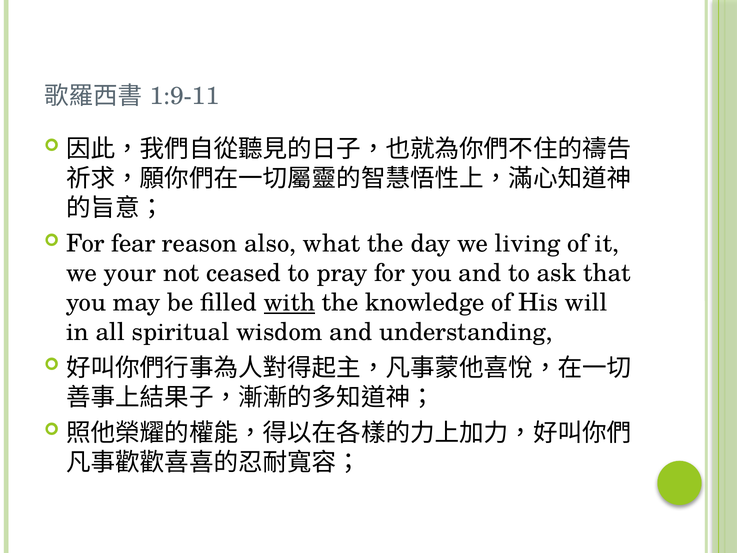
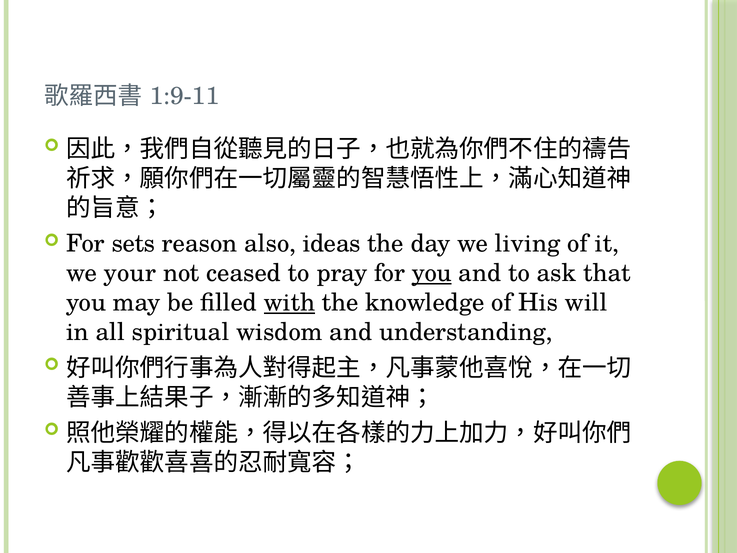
fear: fear -> sets (133, 244)
what: what -> ideas (332, 244)
you underline: none -> present (432, 273)
